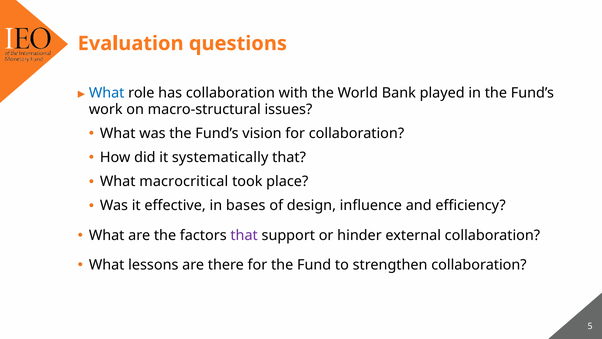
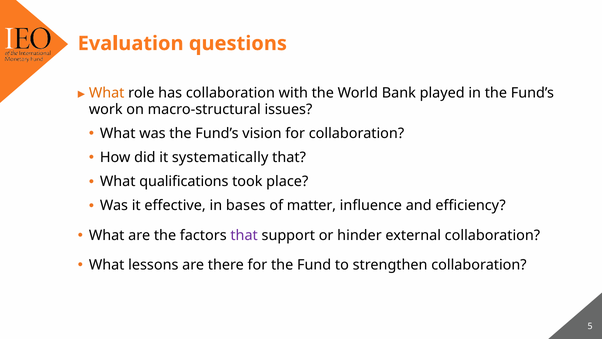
What colour: blue -> orange (107, 93)
macrocritical: macrocritical -> qualifications (184, 181)
design: design -> matter (311, 205)
